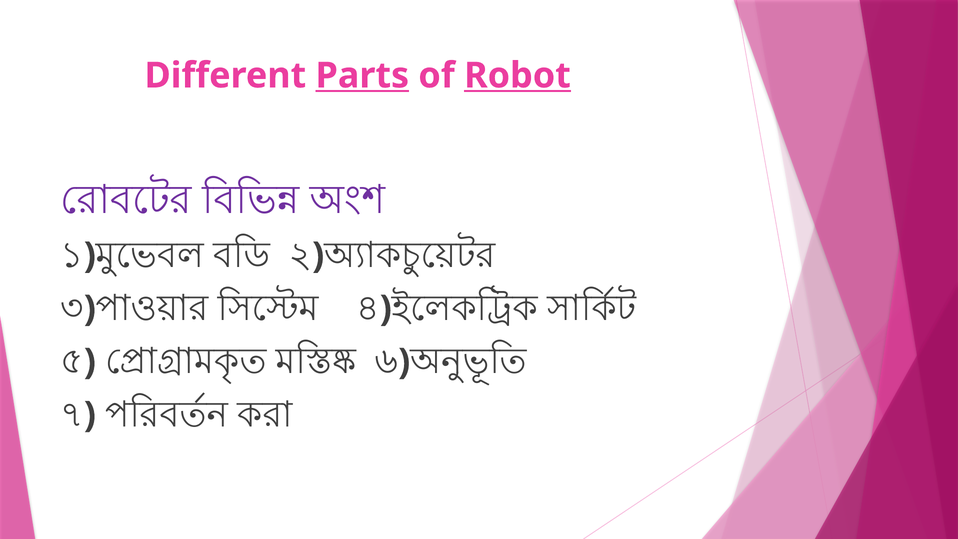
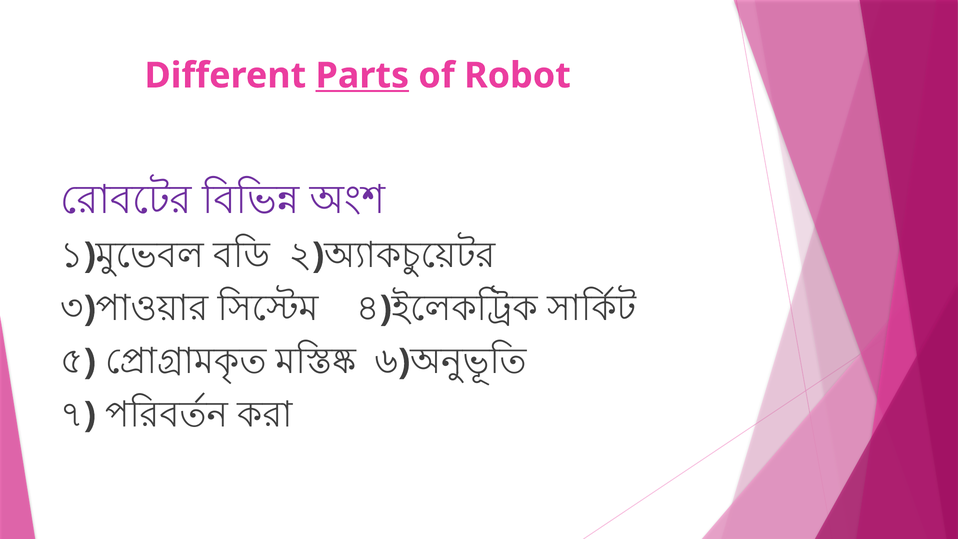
Robot underline: present -> none (517, 76)
